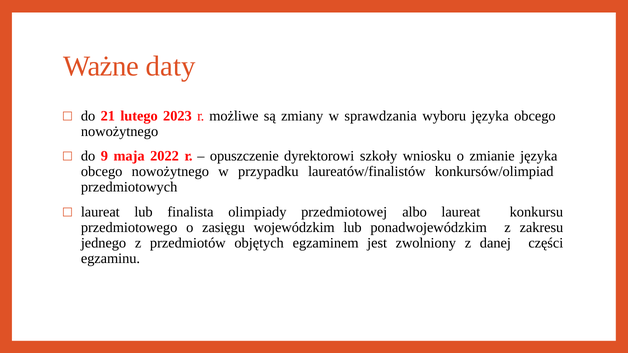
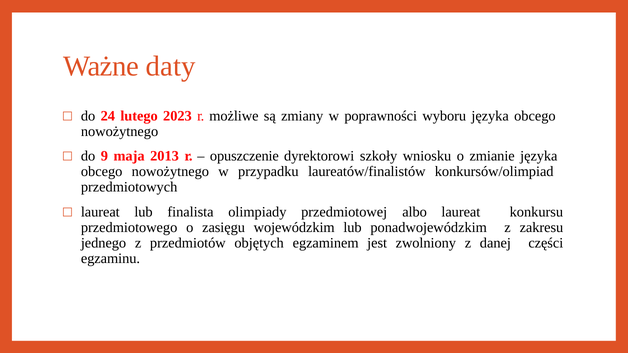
21: 21 -> 24 (108, 116)
sprawdzania: sprawdzania -> poprawności (381, 116)
2022: 2022 -> 2013 (165, 156)
